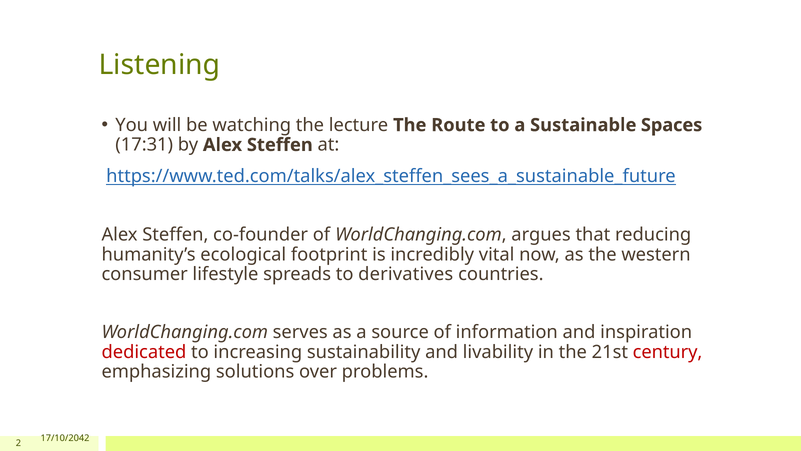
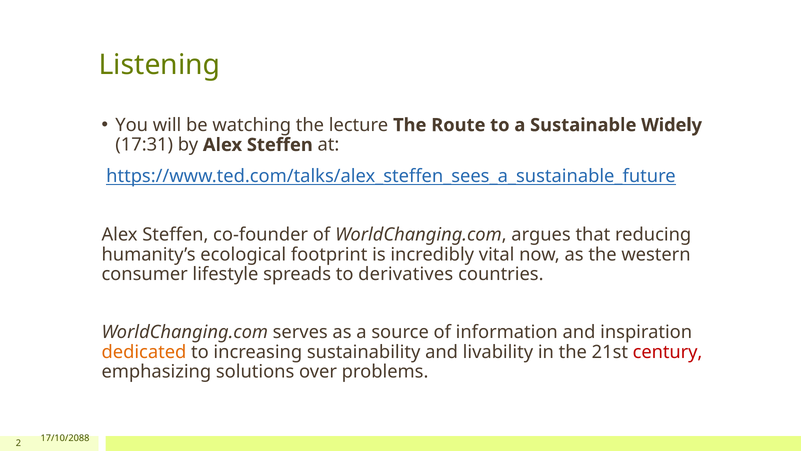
Spaces: Spaces -> Widely (672, 125)
dedicated colour: red -> orange (144, 352)
17/10/2042: 17/10/2042 -> 17/10/2088 (65, 438)
